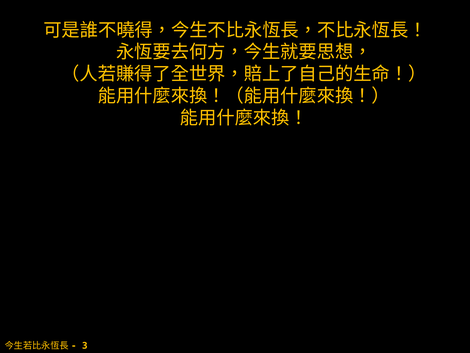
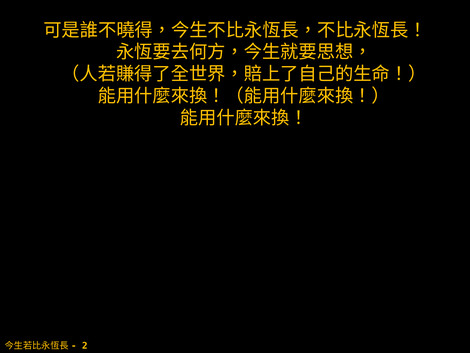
3: 3 -> 2 (85, 345)
